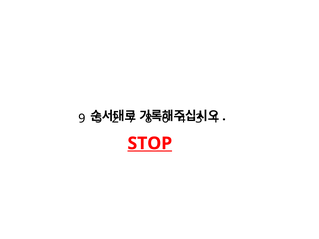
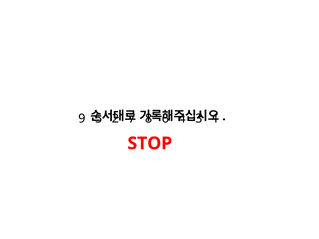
STOP underline: present -> none (150, 144)
